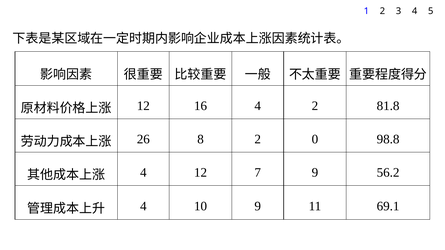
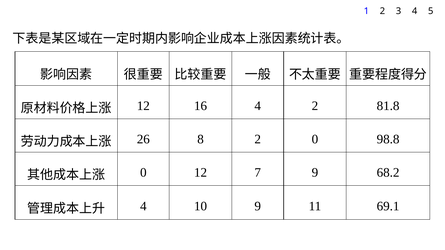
4: 4 -> 0 (143, 173)
56.2: 56.2 -> 68.2 (388, 173)
